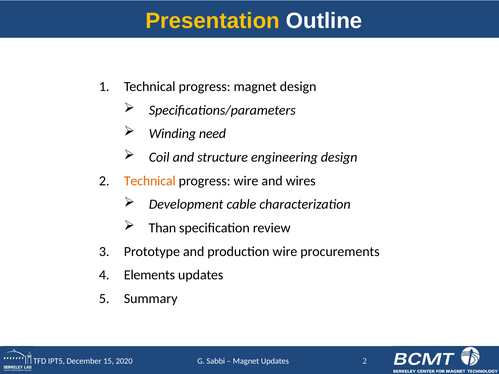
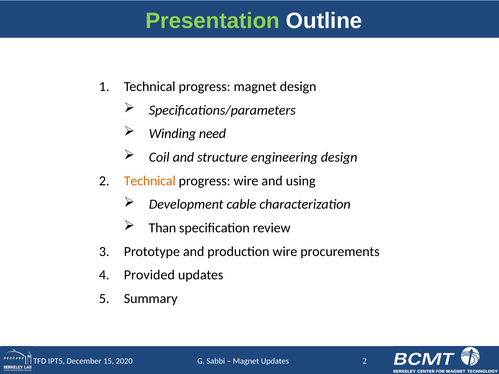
Presentation colour: yellow -> light green (213, 21)
wires: wires -> using (301, 181)
Elements: Elements -> Provided (149, 275)
